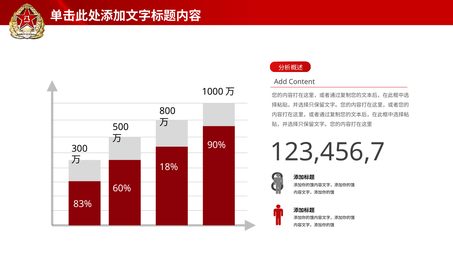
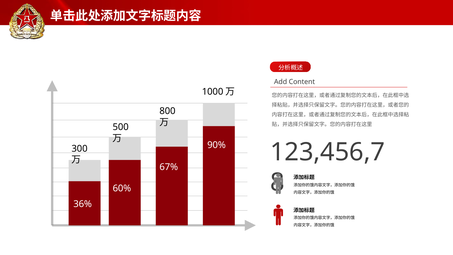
18%: 18% -> 67% (169, 167)
83%: 83% -> 36% (83, 204)
